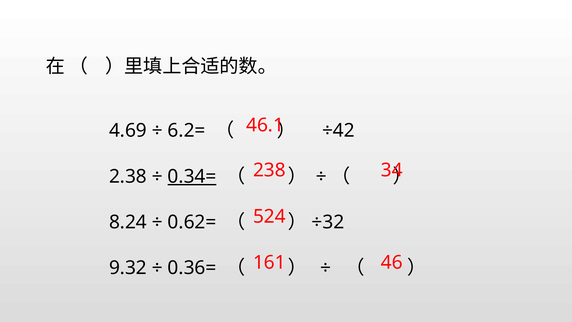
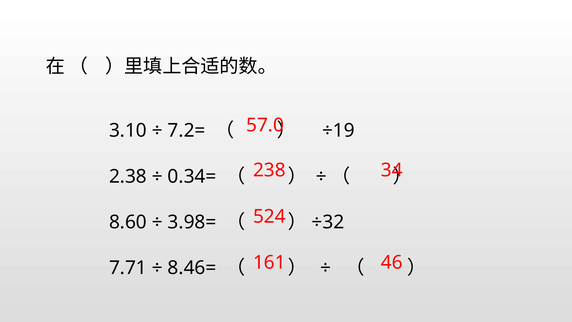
46.1: 46.1 -> 57.0 (265, 125)
4.69: 4.69 -> 3.10 (128, 130)
6.2=: 6.2= -> 7.2= (187, 130)
÷42: ÷42 -> ÷19 (338, 130)
0.34= underline: present -> none (192, 176)
8.24: 8.24 -> 8.60 (128, 222)
0.62=: 0.62= -> 3.98= (192, 222)
9.32: 9.32 -> 7.71 (128, 268)
0.36=: 0.36= -> 8.46= (192, 268)
